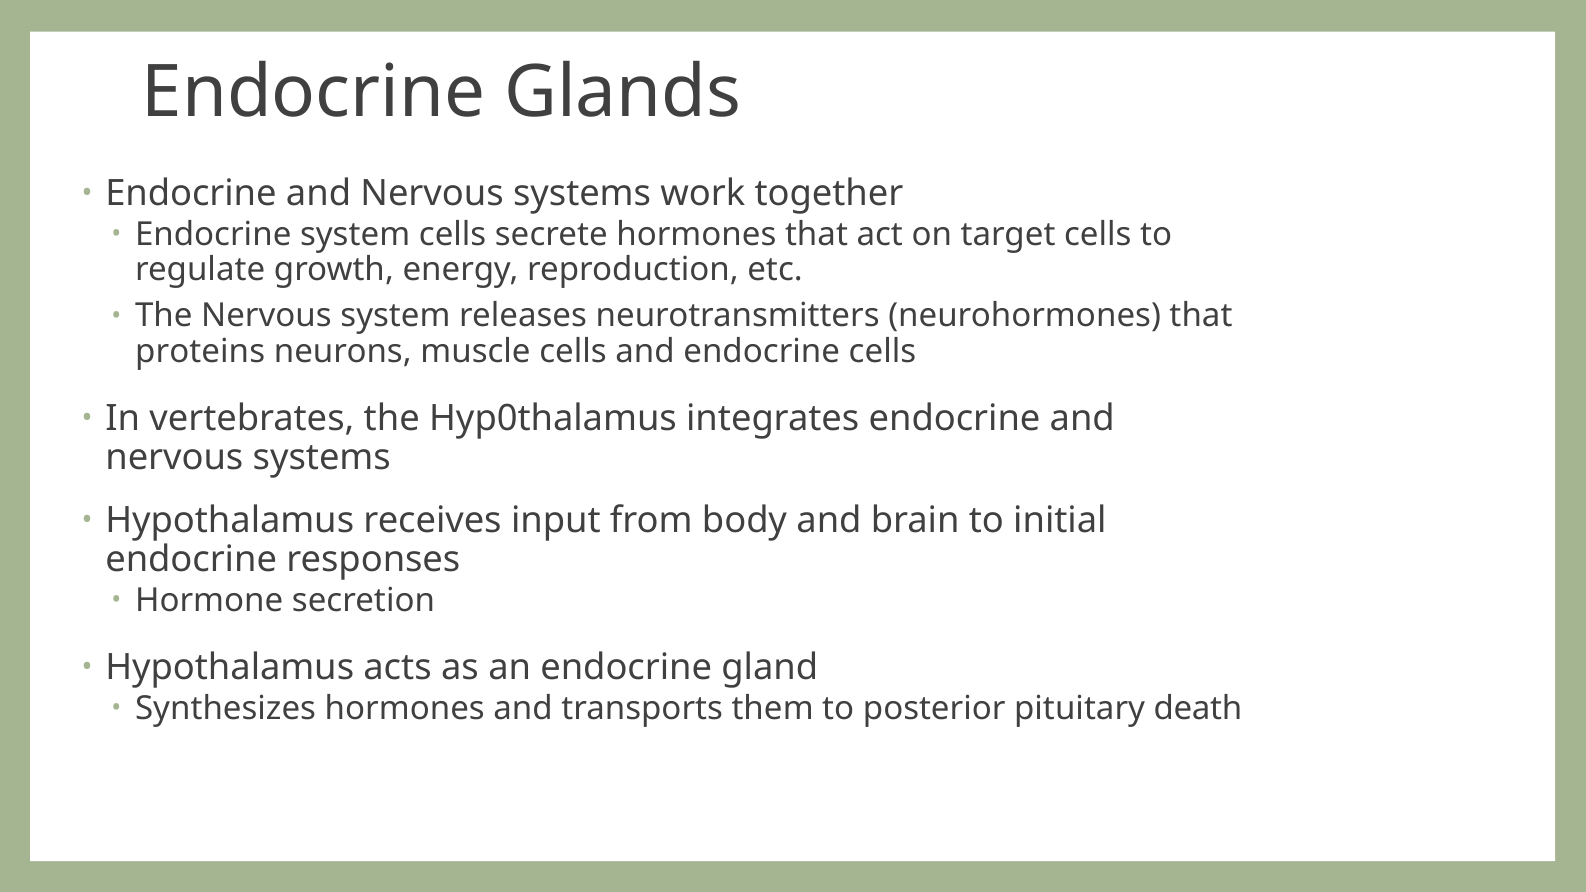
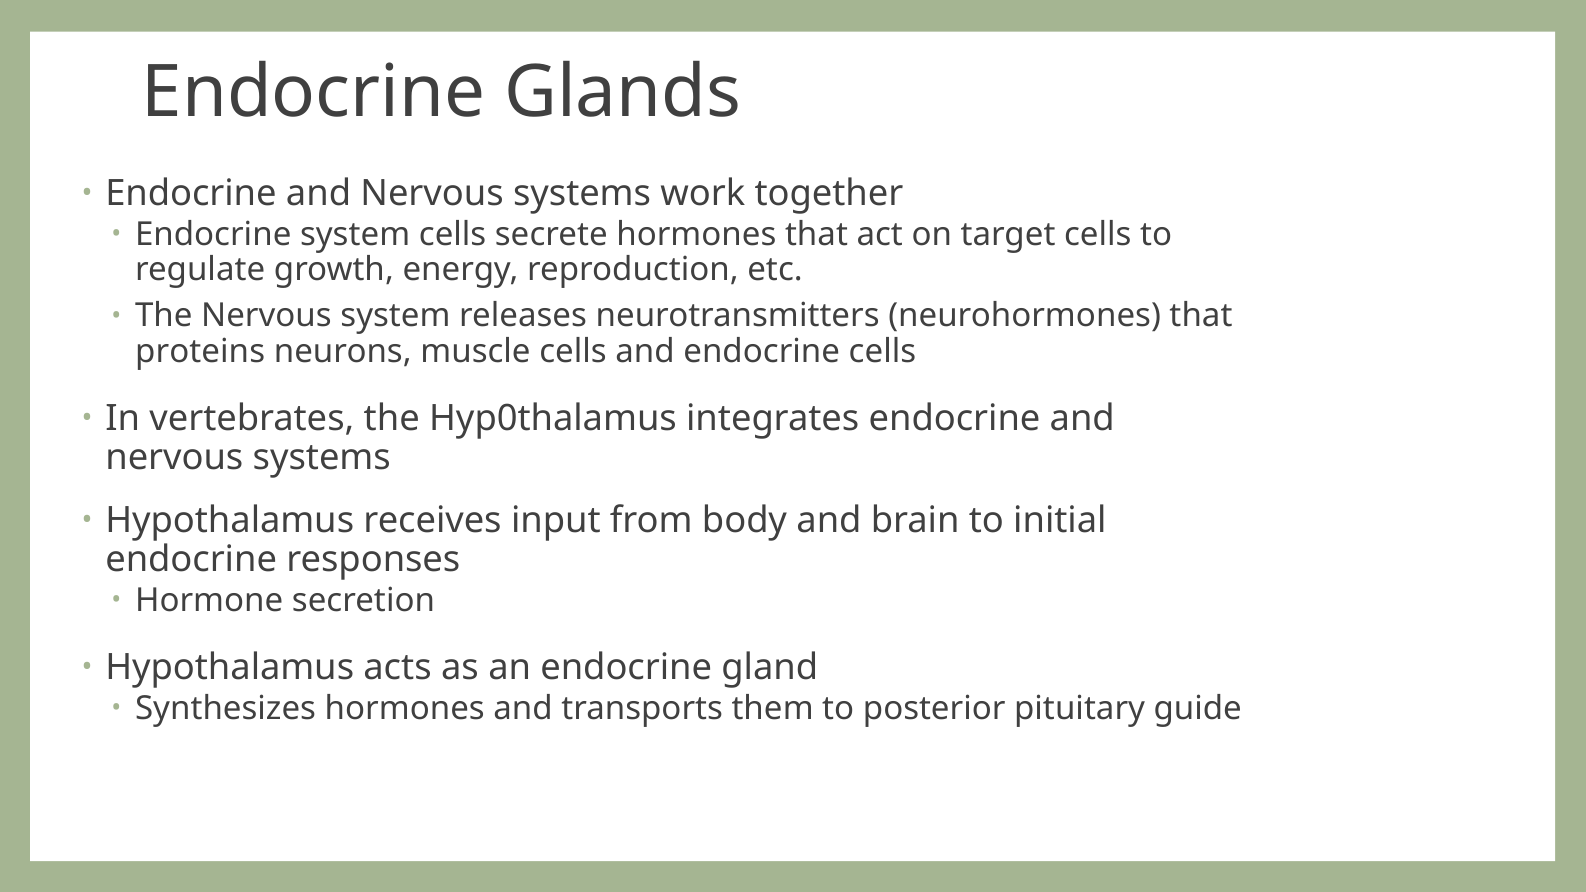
death: death -> guide (1198, 708)
